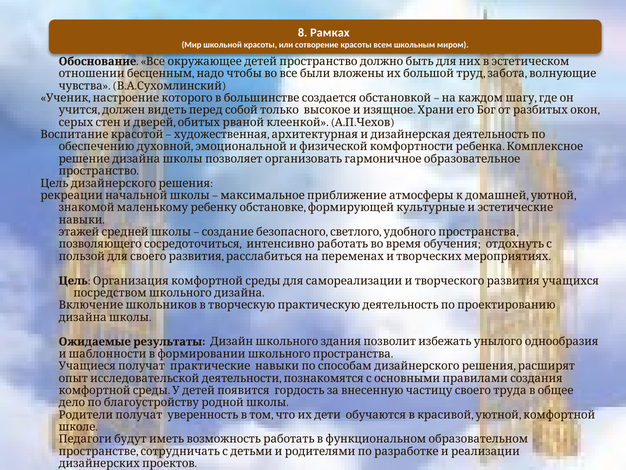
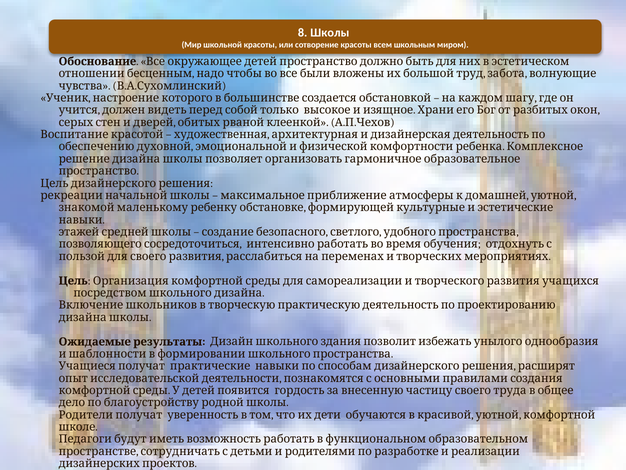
Рамках: Рамках -> Школы (330, 32)
